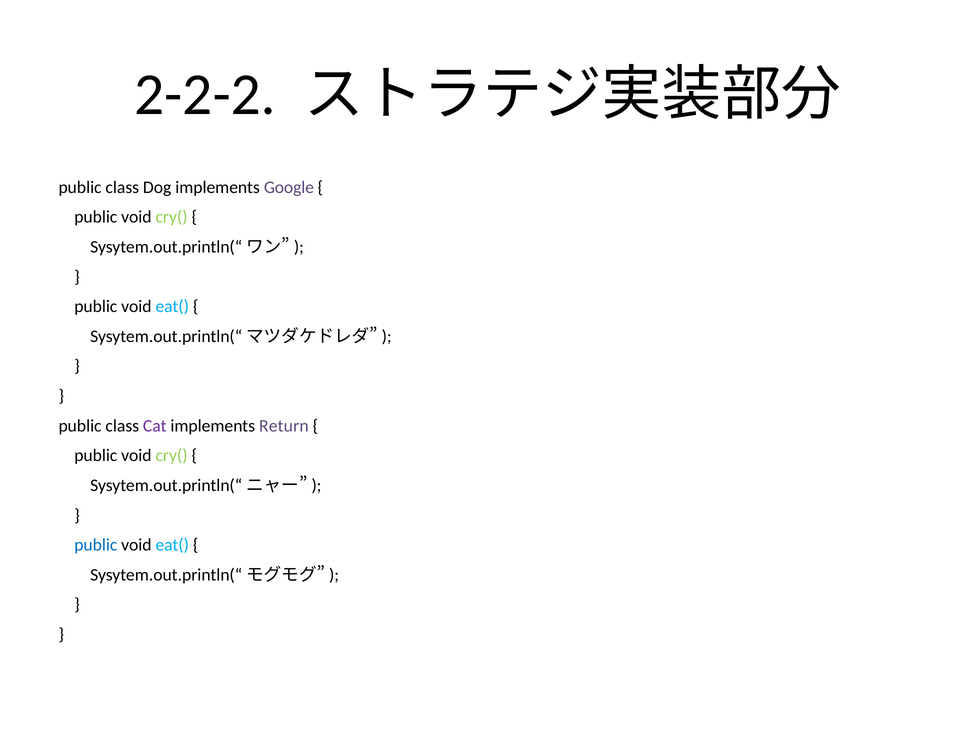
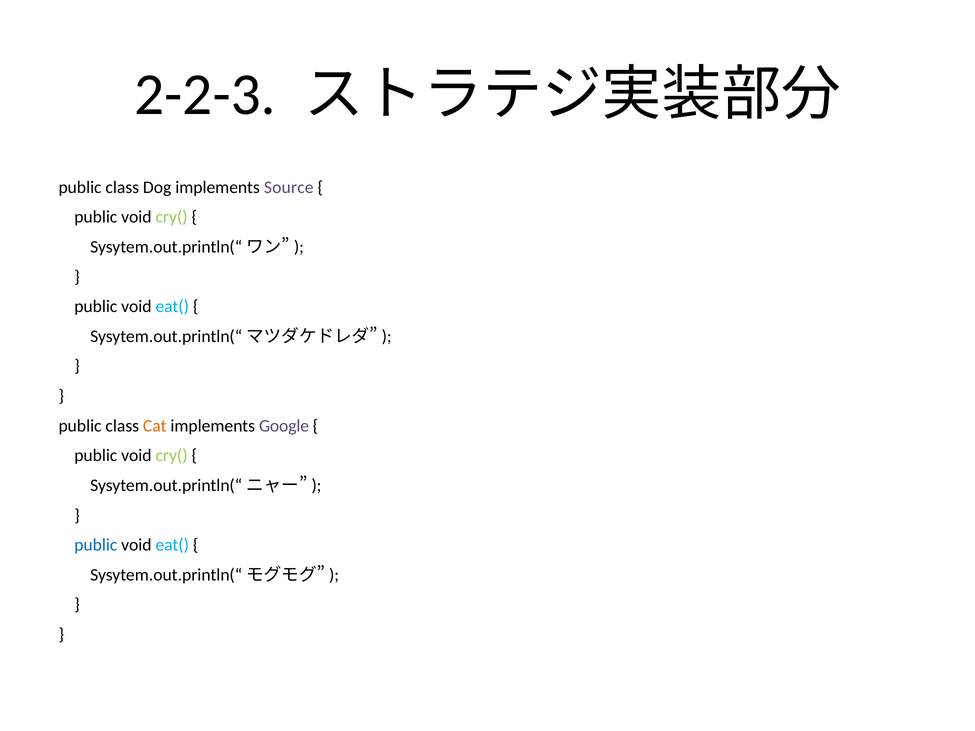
2-2-2: 2-2-2 -> 2-2-3 (205, 94)
Google: Google -> Source (289, 187)
Cat colour: purple -> orange (155, 426)
Return: Return -> Google (284, 426)
